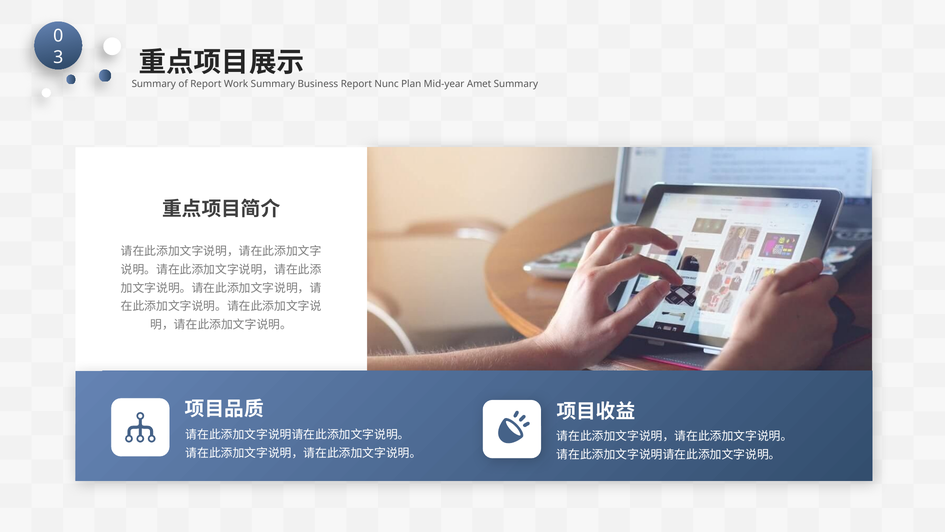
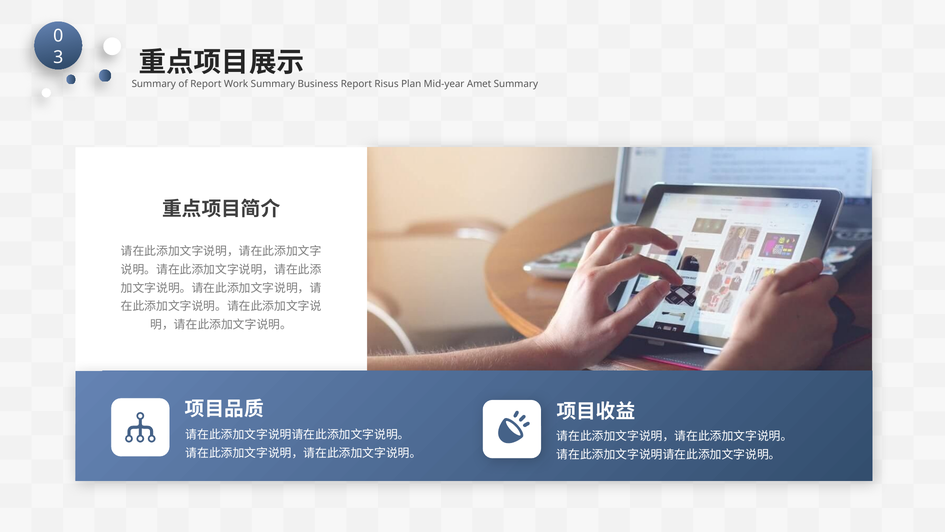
Nunc: Nunc -> Risus (387, 84)
